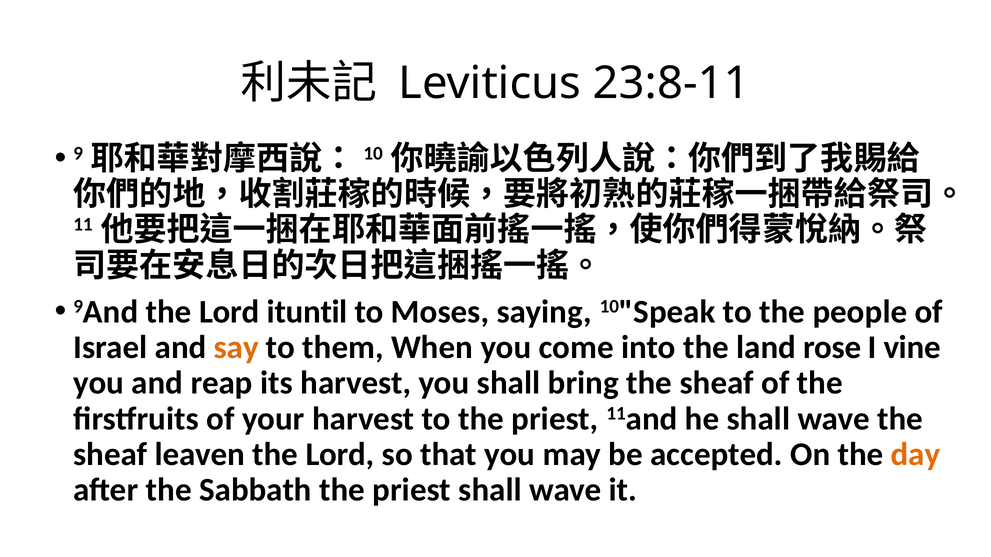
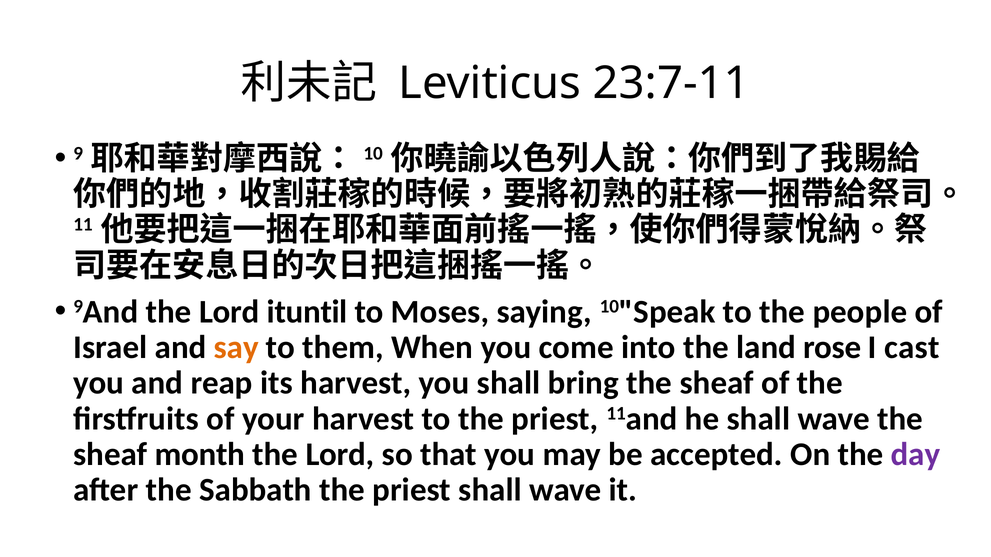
23:8-11: 23:8-11 -> 23:7-11 (671, 83)
vine: vine -> cast (912, 348)
leaven: leaven -> month (200, 455)
day colour: orange -> purple (916, 455)
